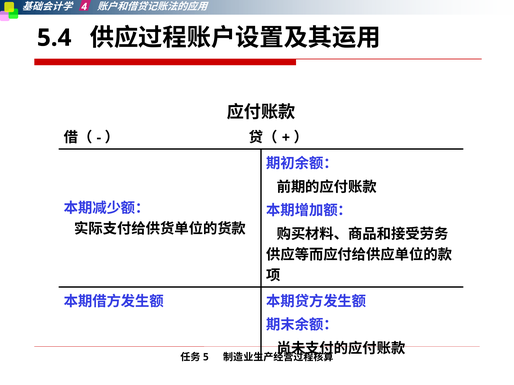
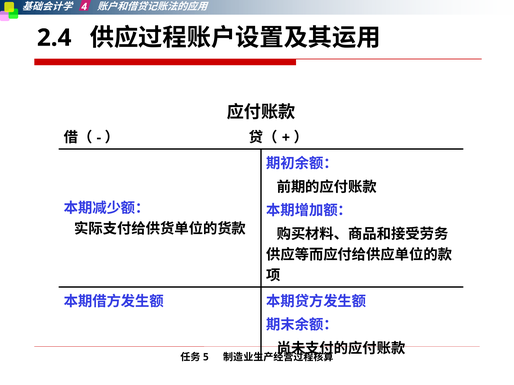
5.4: 5.4 -> 2.4 (54, 38)
